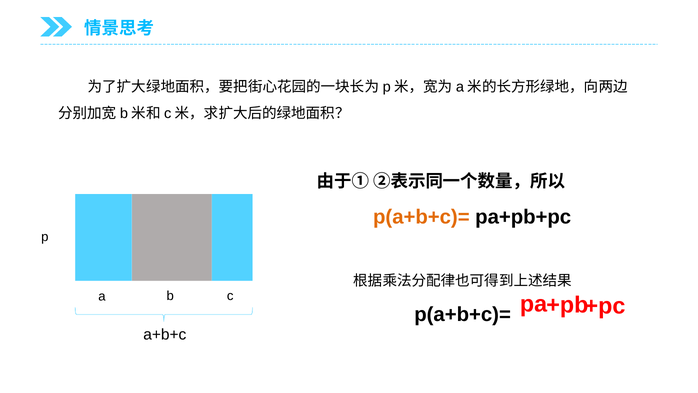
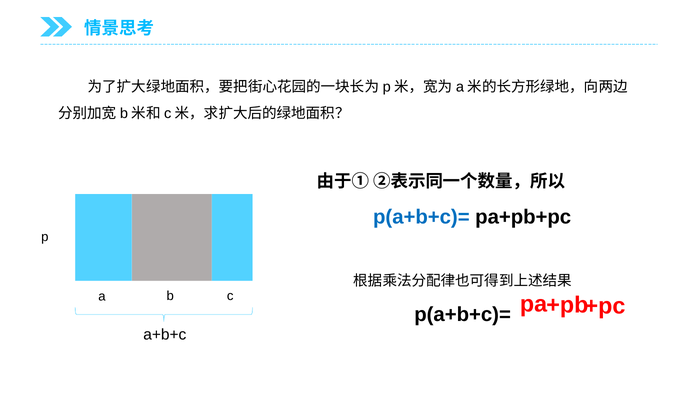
p(a+b+c)= colour: orange -> blue (421, 217)
